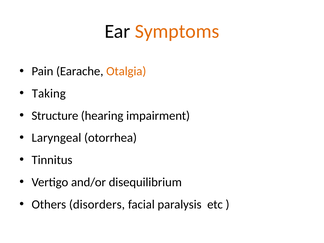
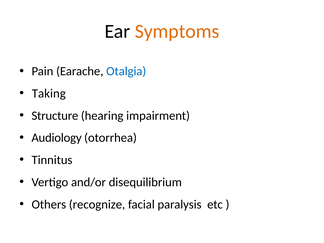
Otalgia colour: orange -> blue (126, 71)
Laryngeal: Laryngeal -> Audiology (57, 138)
disorders: disorders -> recognize (97, 204)
